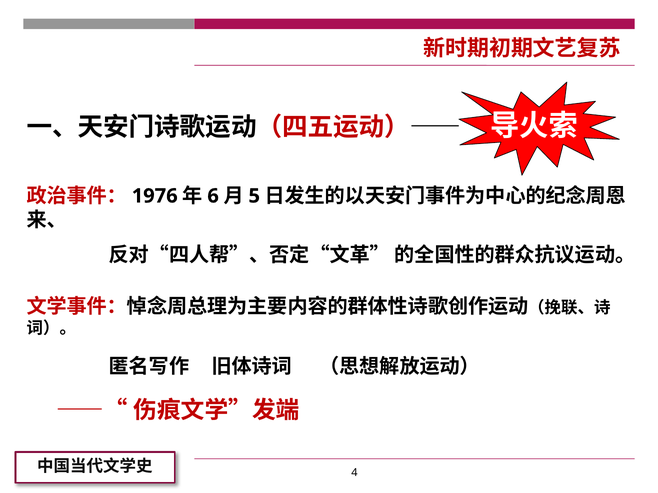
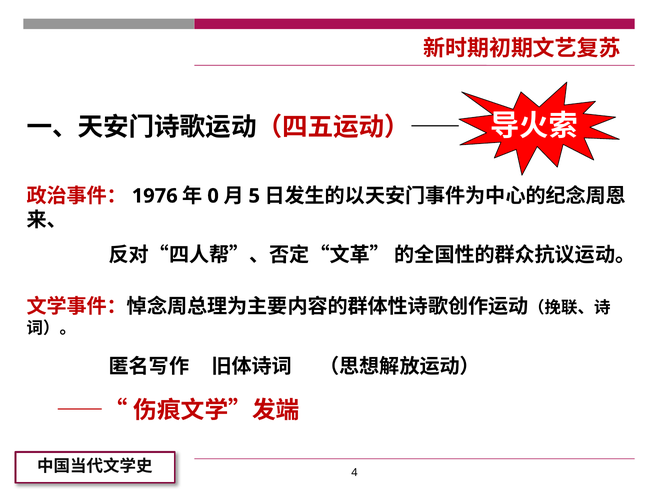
6: 6 -> 0 (213, 196)
